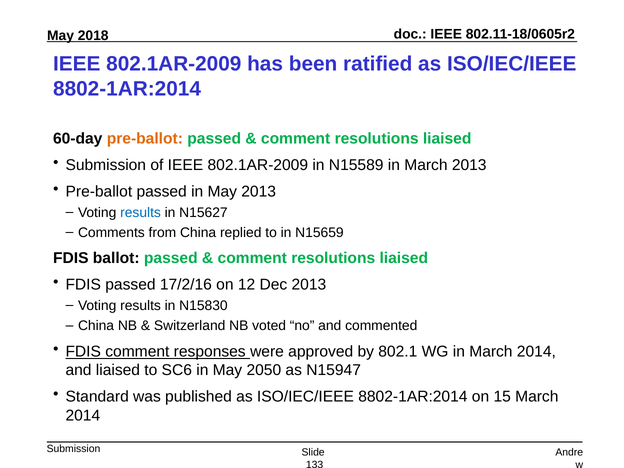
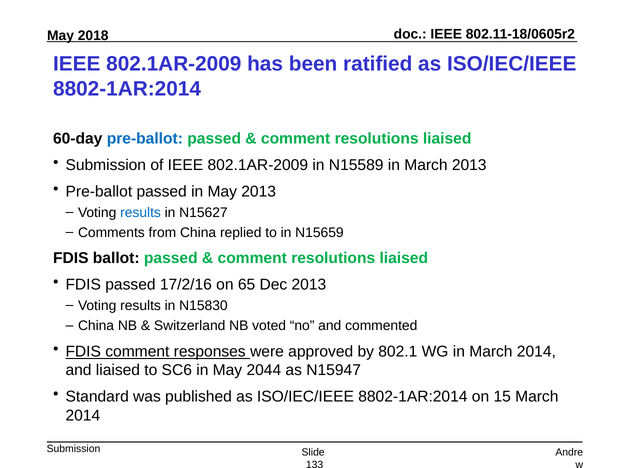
pre-ballot colour: orange -> blue (145, 138)
12: 12 -> 65 (247, 285)
2050: 2050 -> 2044 (264, 370)
